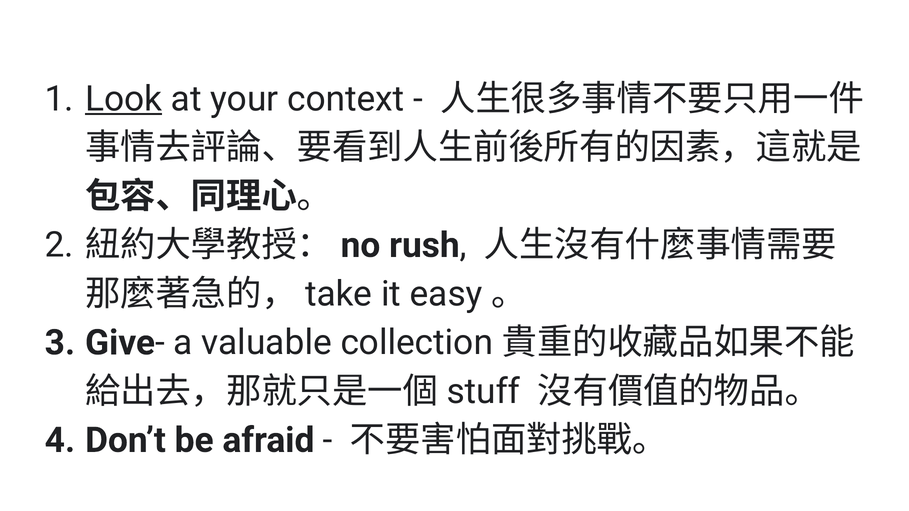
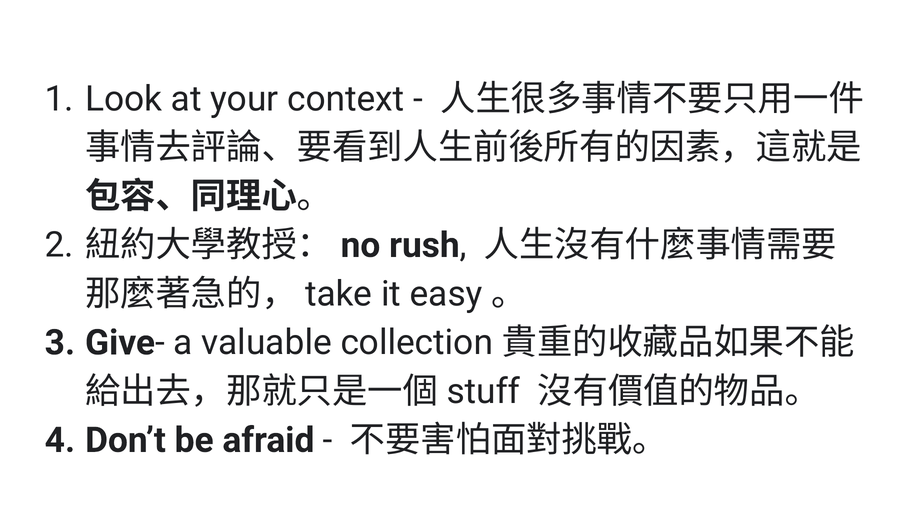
Look underline: present -> none (124, 99)
